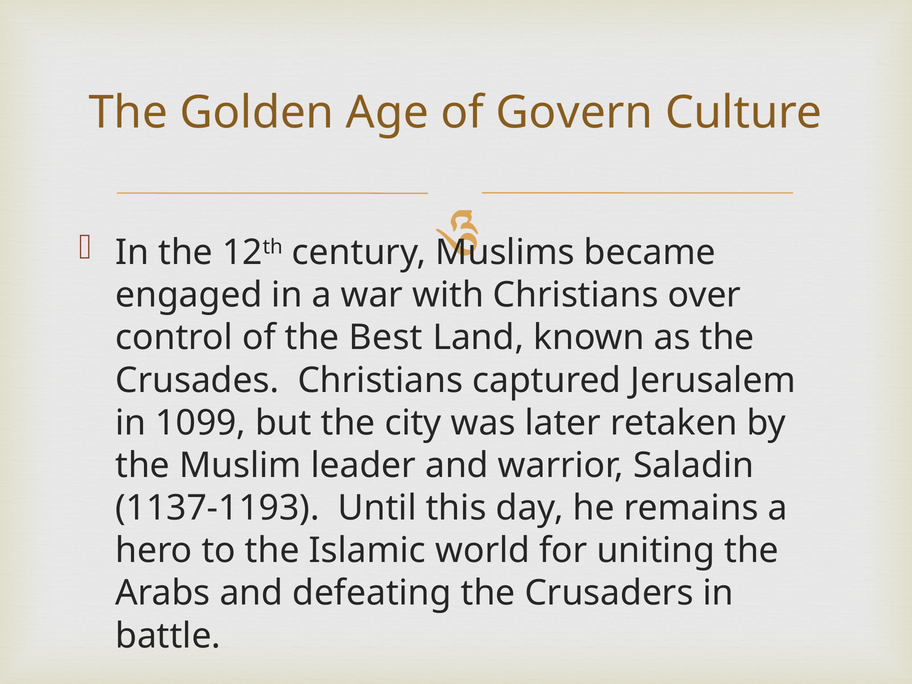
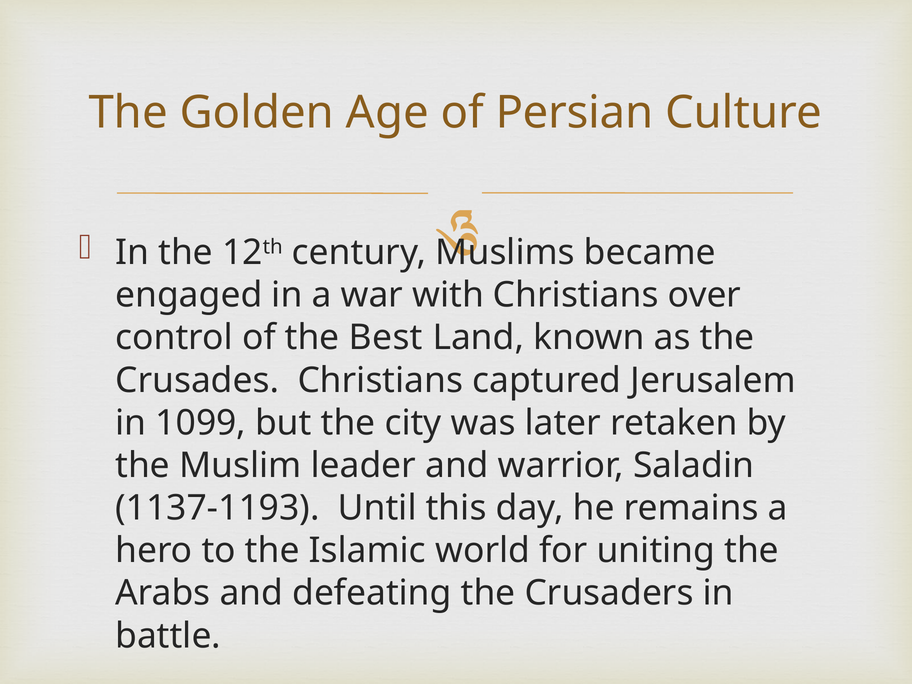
Govern: Govern -> Persian (575, 113)
